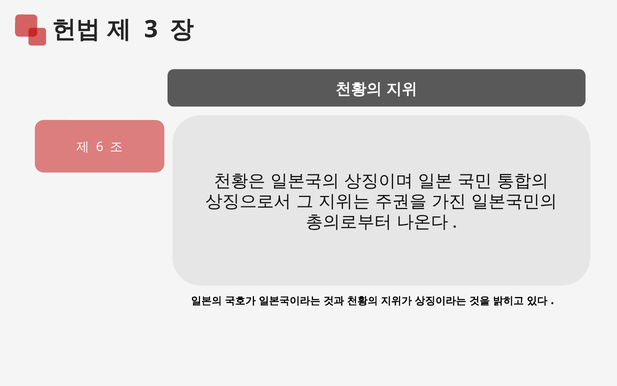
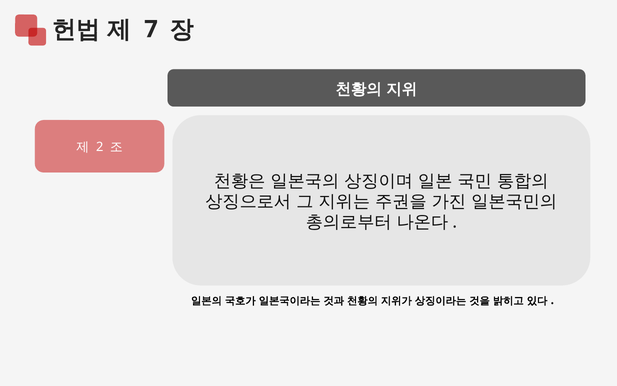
3: 3 -> 7 (151, 29)
6: 6 -> 2 (100, 147)
